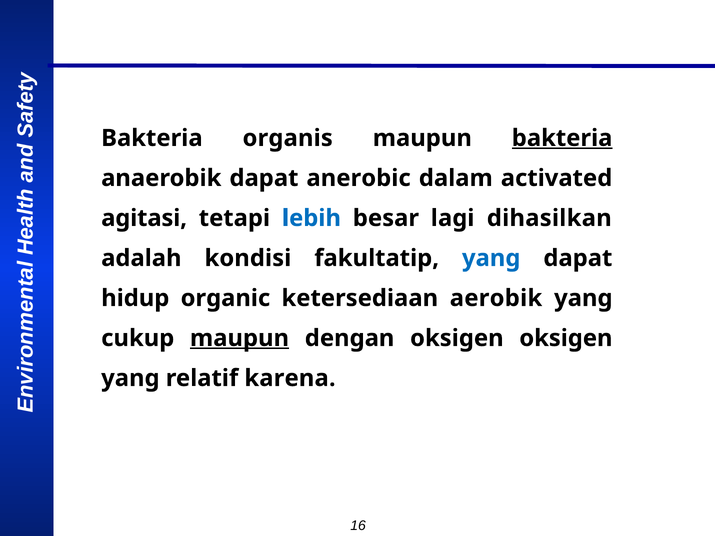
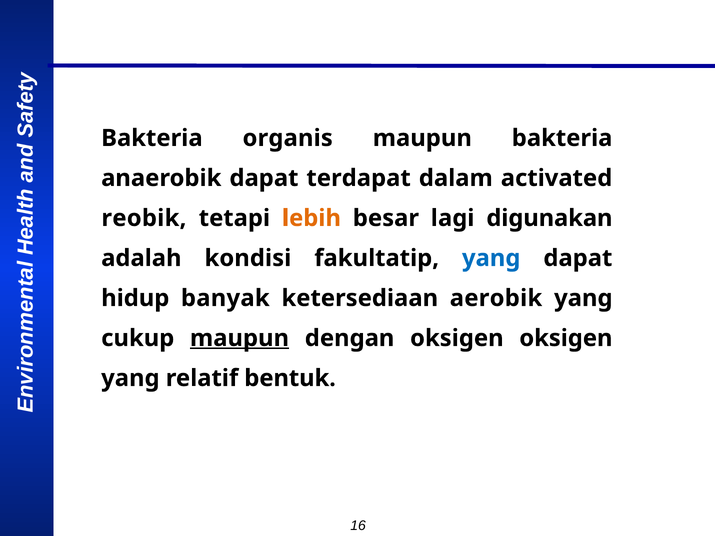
bakteria underline: present -> none (562, 138)
anerobic: anerobic -> terdapat (359, 178)
agitasi: agitasi -> reobik (144, 218)
lebih colour: blue -> orange (311, 218)
dihasilkan: dihasilkan -> digunakan (549, 218)
organic: organic -> banyak (225, 298)
karena: karena -> bentuk (290, 378)
